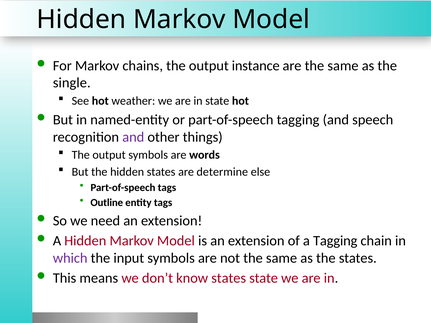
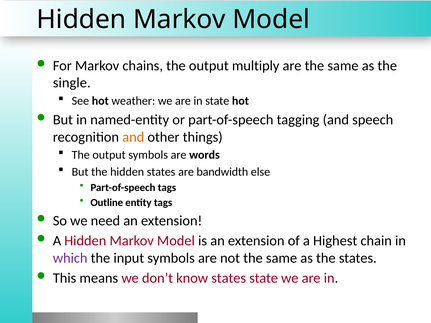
instance: instance -> multiply (256, 66)
and colour: purple -> orange (133, 137)
determine: determine -> bandwidth (222, 172)
a Tagging: Tagging -> Highest (335, 241)
